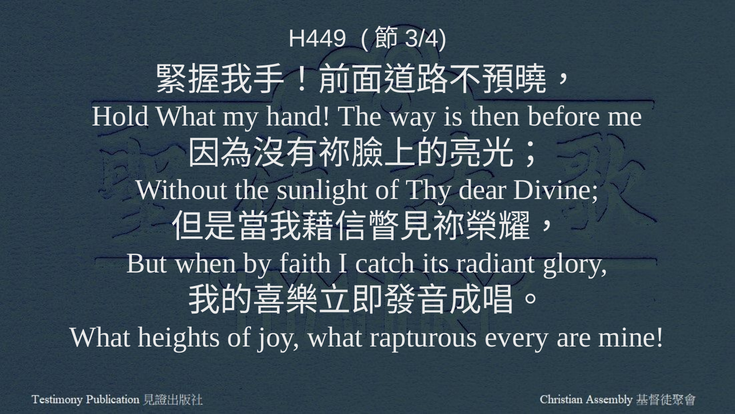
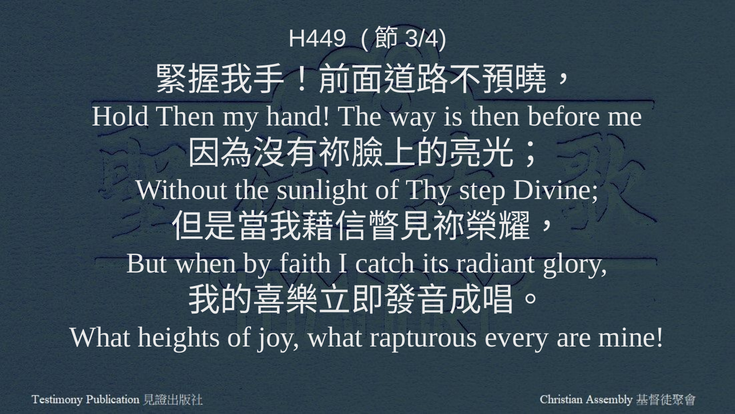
Hold What: What -> Then (185, 116)
dear: dear -> step (483, 190)
